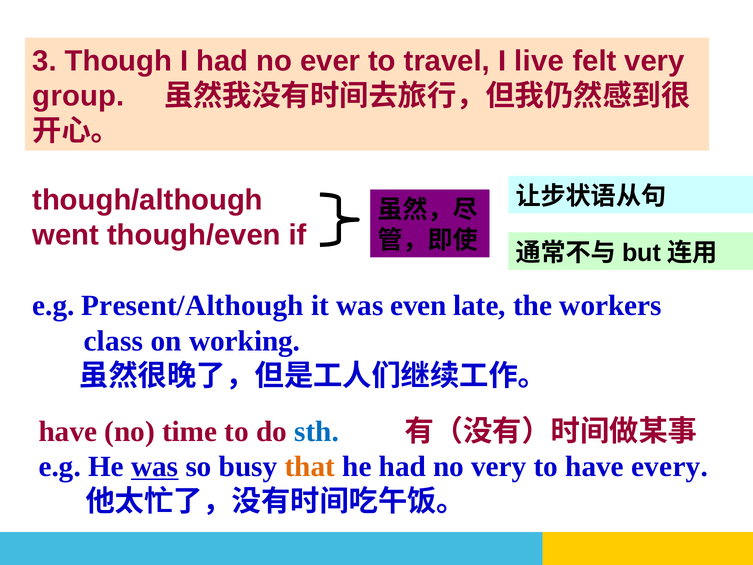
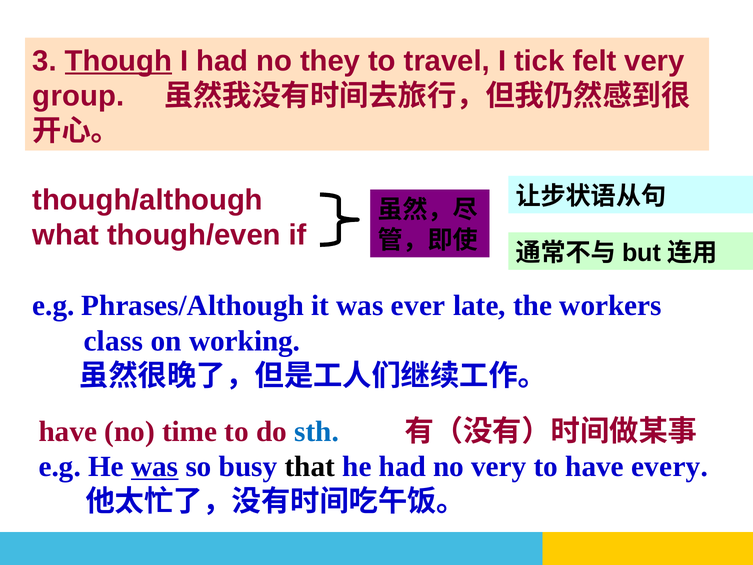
Though underline: none -> present (118, 61)
ever: ever -> they (330, 61)
live: live -> tick (539, 61)
went: went -> what (66, 235)
Present/Although: Present/Although -> Phrases/Although (193, 306)
even: even -> ever (418, 306)
that colour: orange -> black (310, 466)
